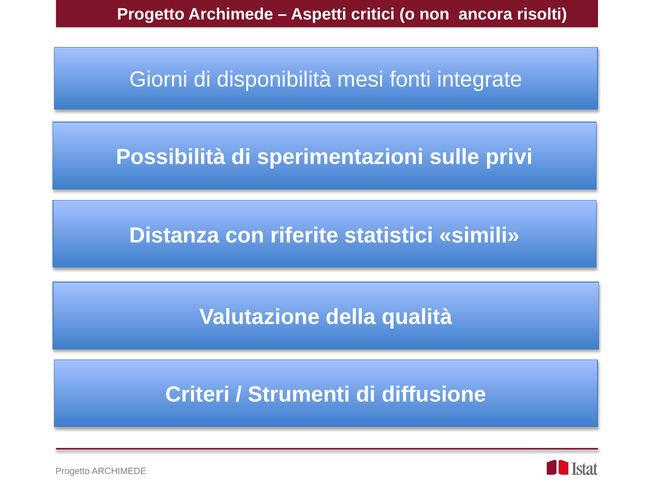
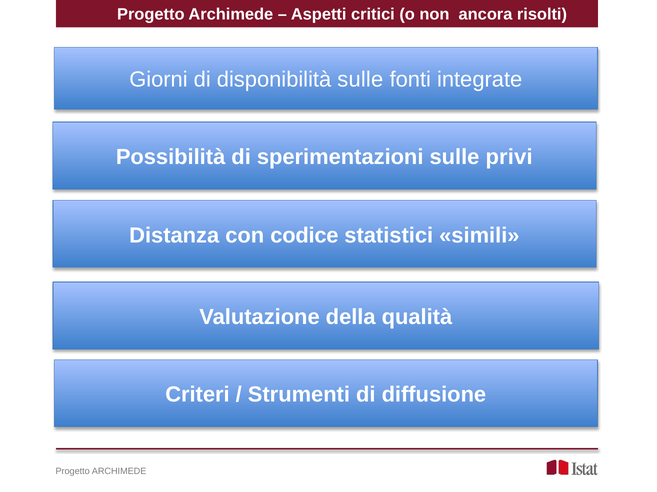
disponibilità mesi: mesi -> sulle (360, 80)
riferite: riferite -> codice (304, 236)
